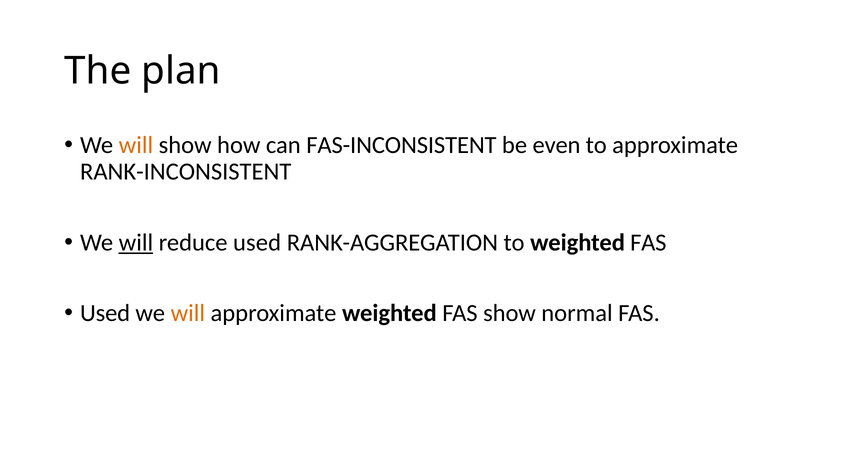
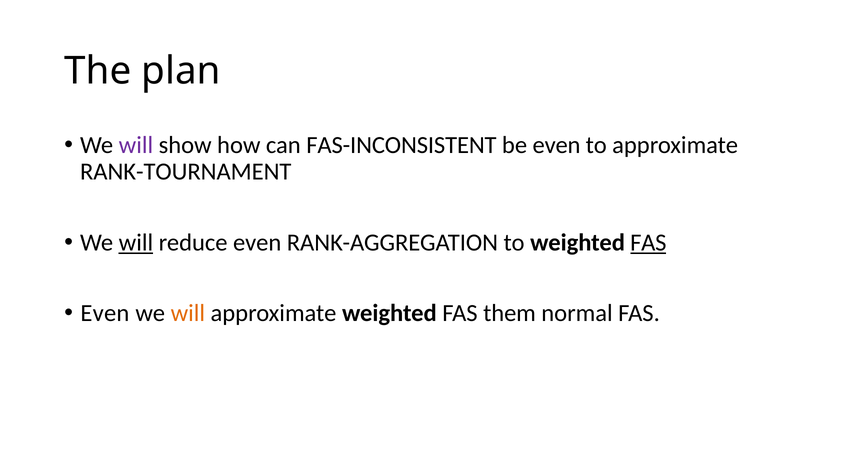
will colour: orange -> purple (136, 145)
RANK-INCONSISTENT: RANK-INCONSISTENT -> RANK-TOURNAMENT (186, 172)
reduce used: used -> even (257, 243)
FAS underline: none -> present (648, 243)
Used: Used -> Even (105, 313)
FAS show: show -> them (510, 313)
